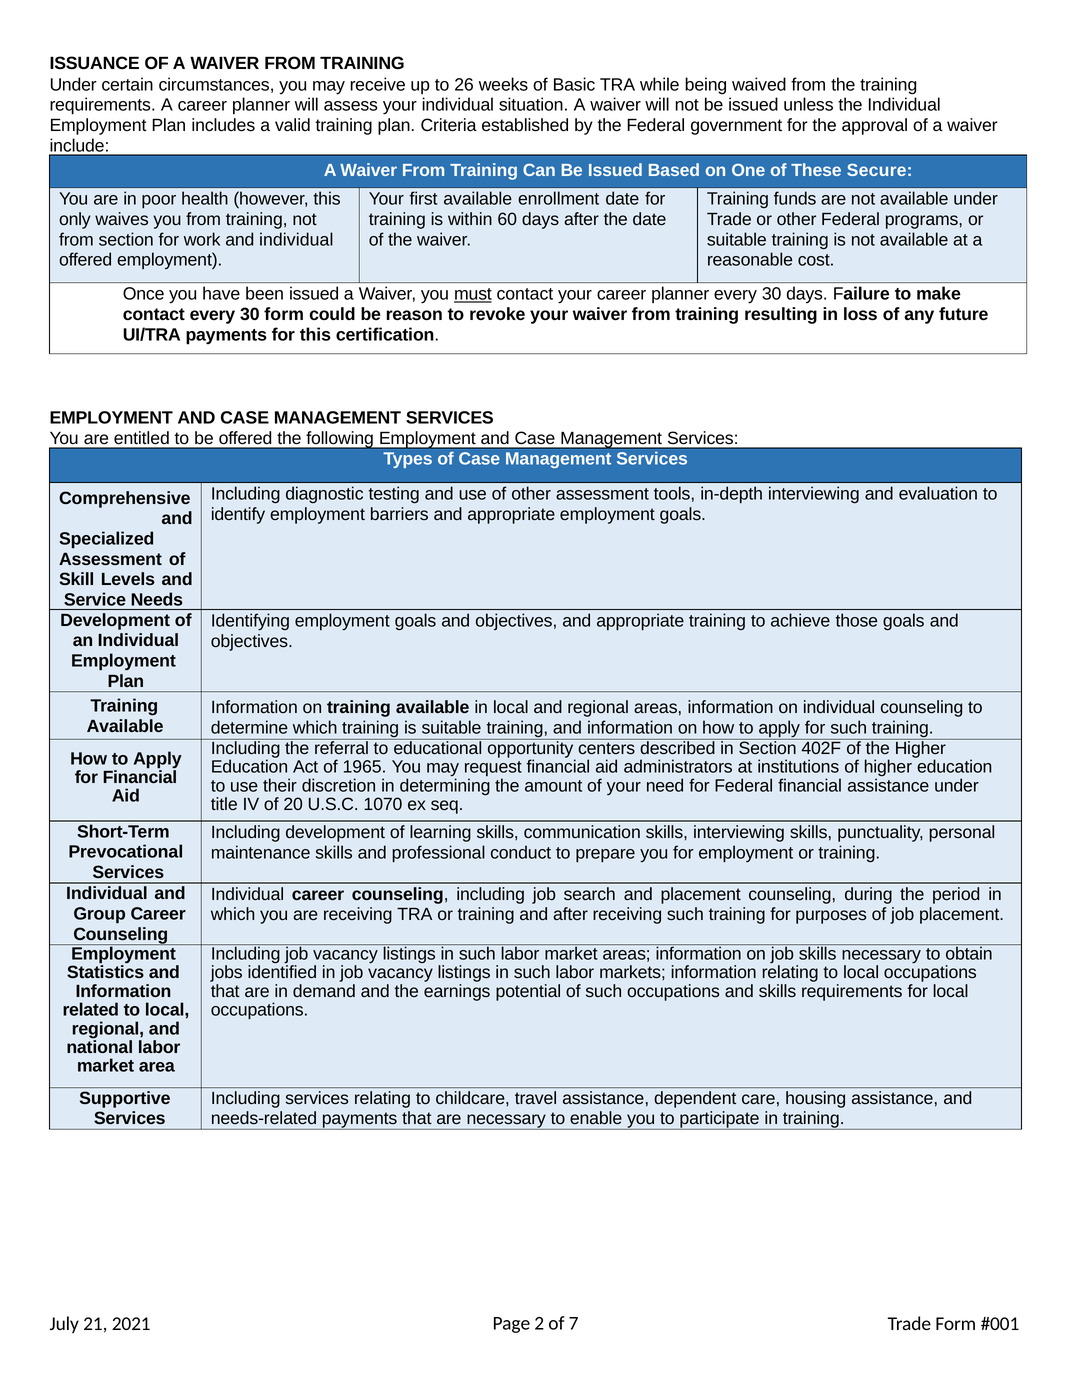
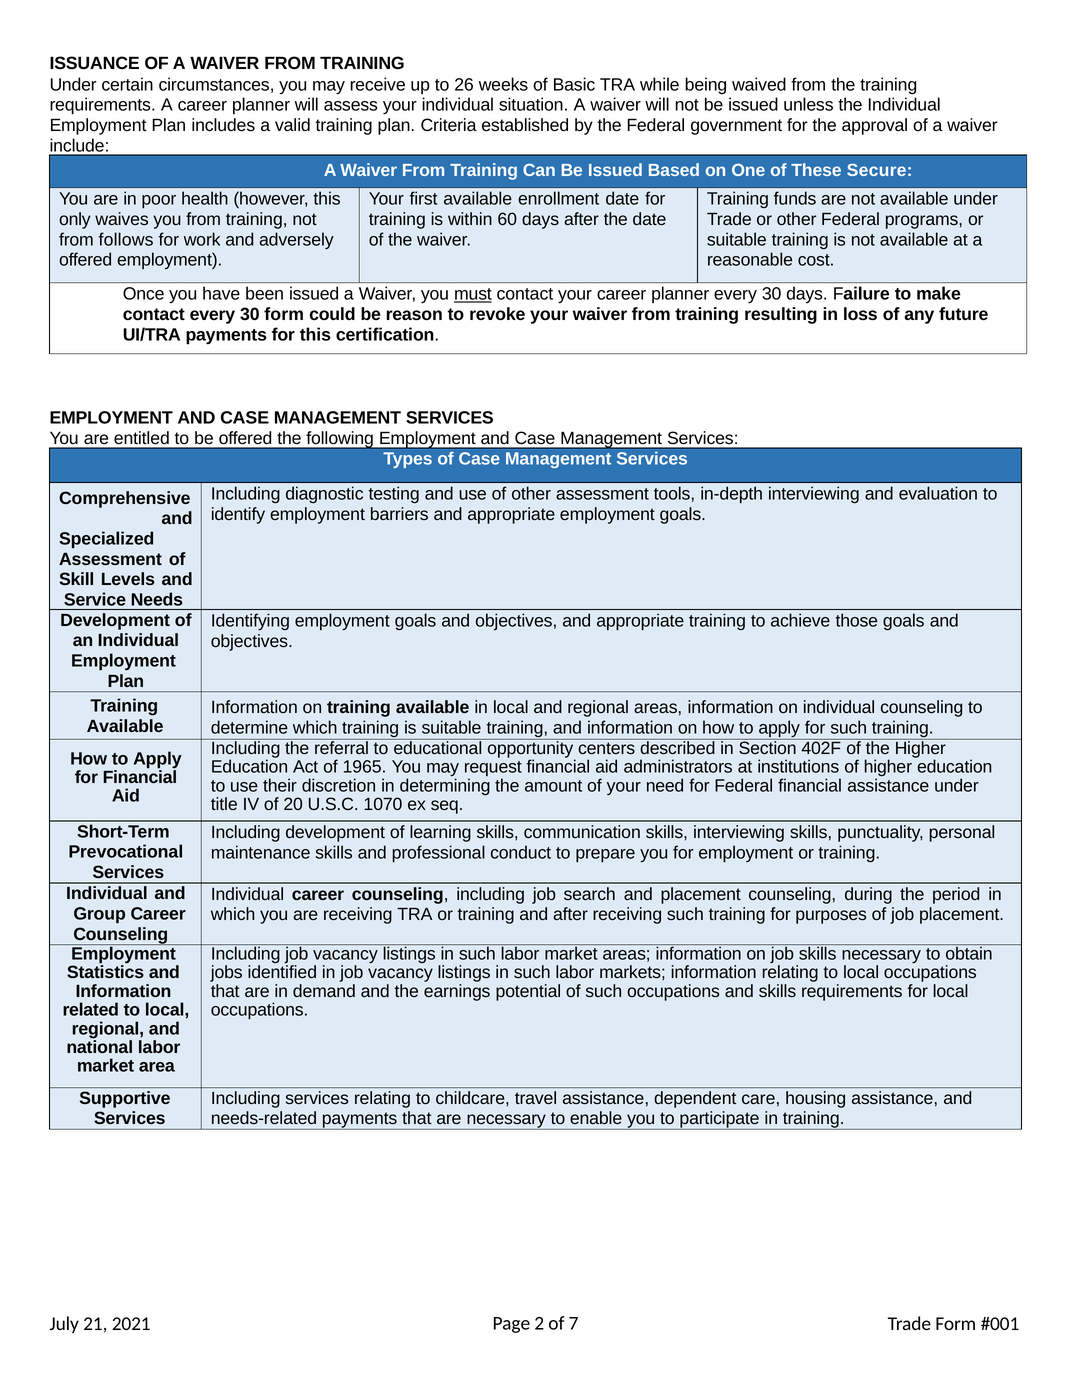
from section: section -> follows (126, 240)
and individual: individual -> adversely (296, 240)
